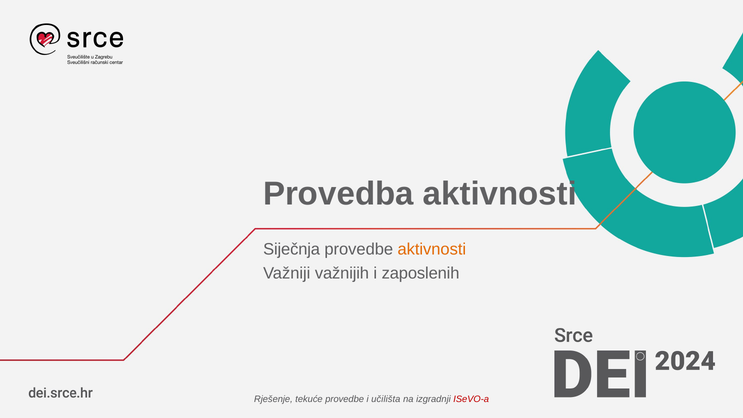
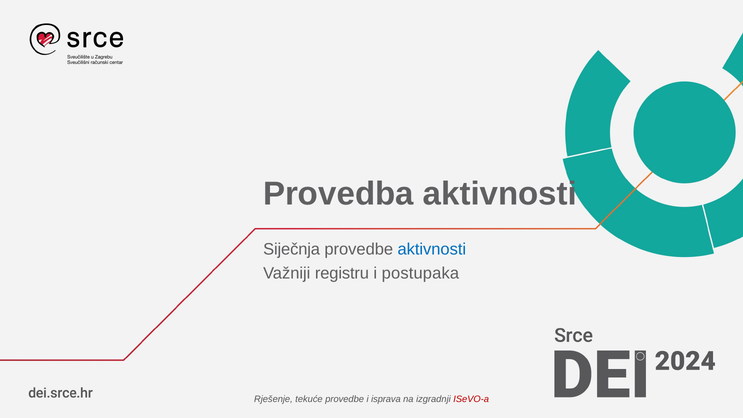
aktivnosti colour: orange -> blue (432, 249)
važnijih: važnijih -> registru (342, 273)
zaposlenih: zaposlenih -> postupaka (420, 273)
učilišta: učilišta -> isprava (386, 399)
